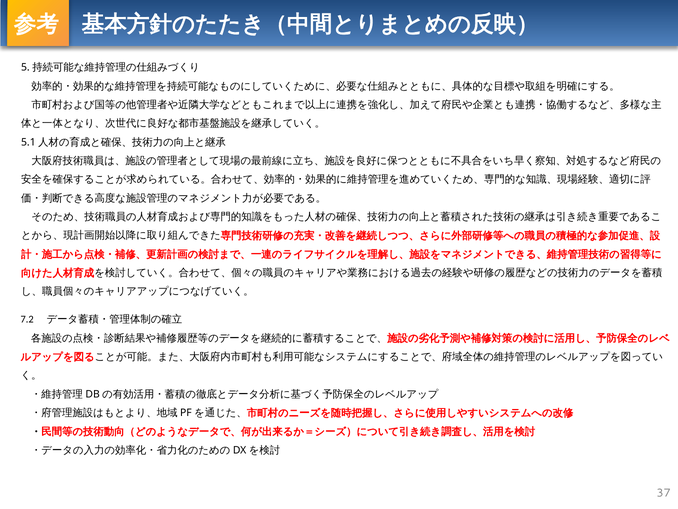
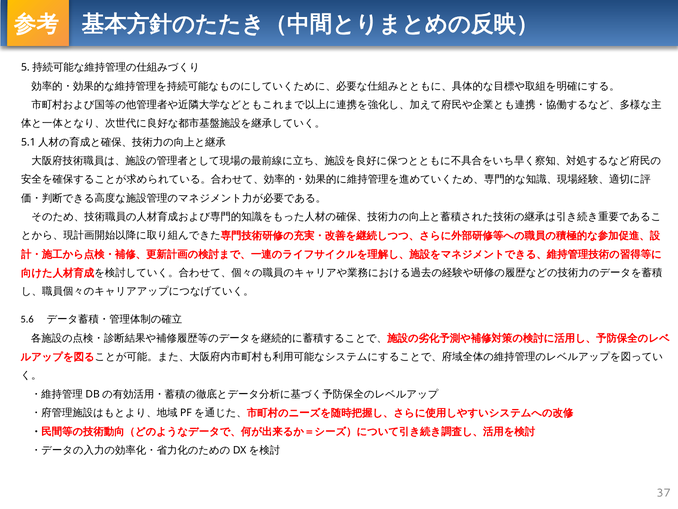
7.2: 7.2 -> 5.6 (27, 319)
